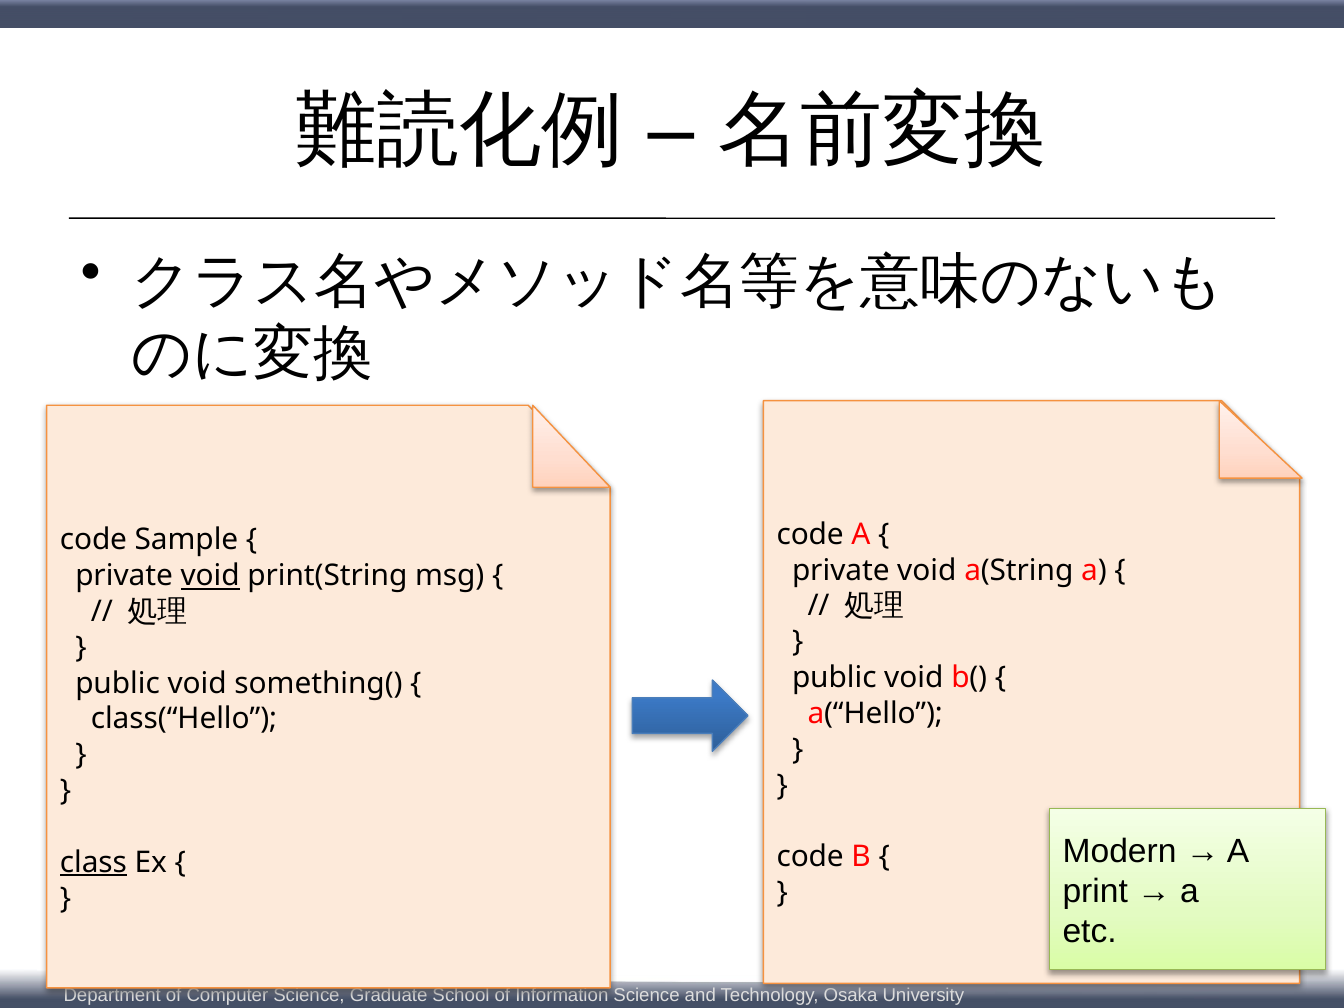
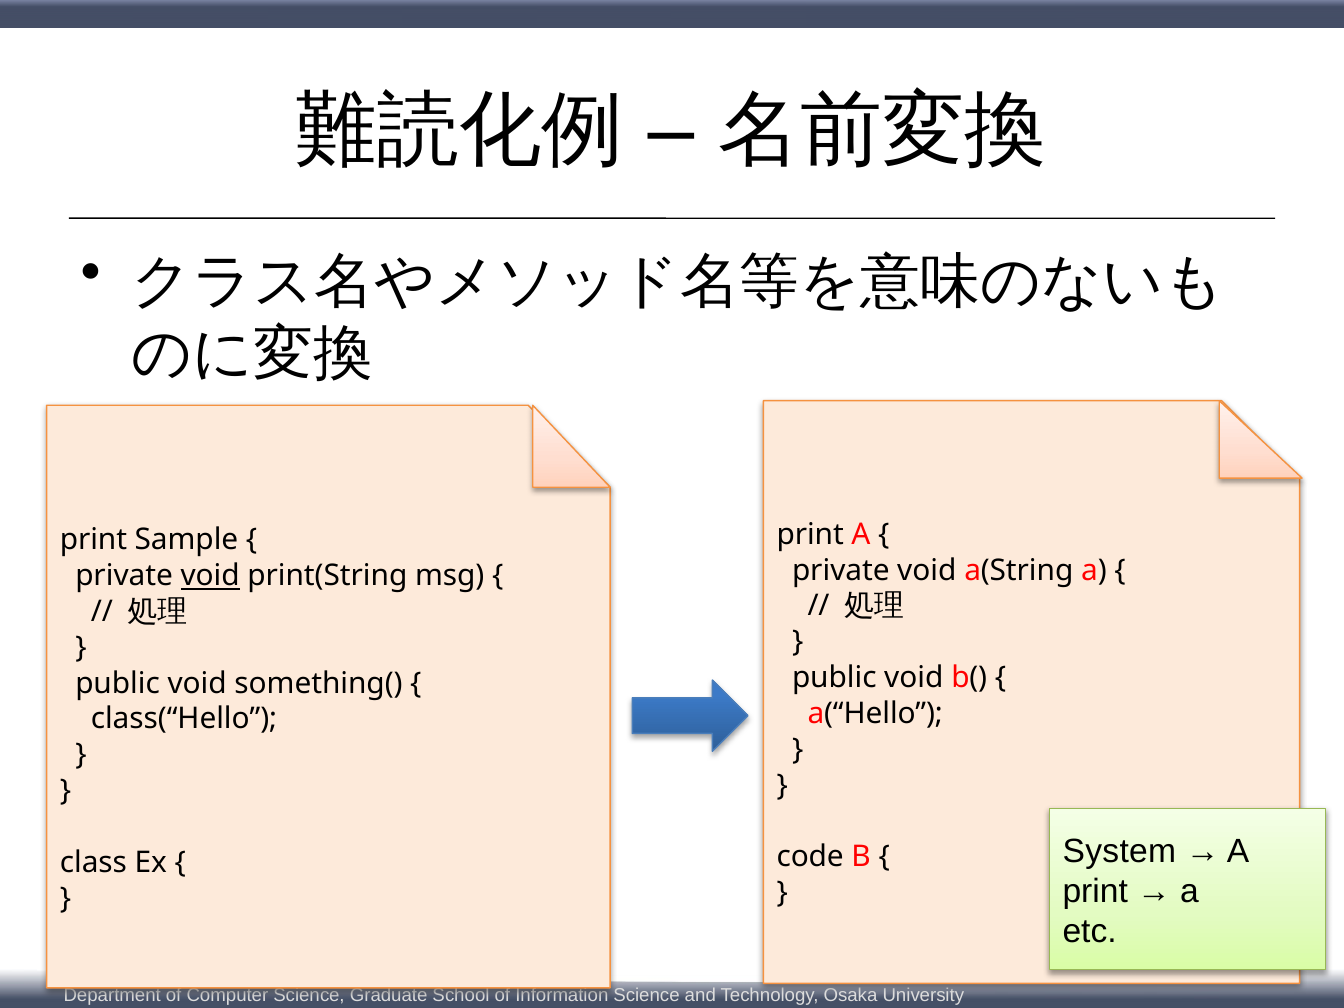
code: code -> print (810, 534)
code: code -> print (93, 540)
Modern: Modern -> System (1119, 851)
class underline: present -> none (93, 862)
